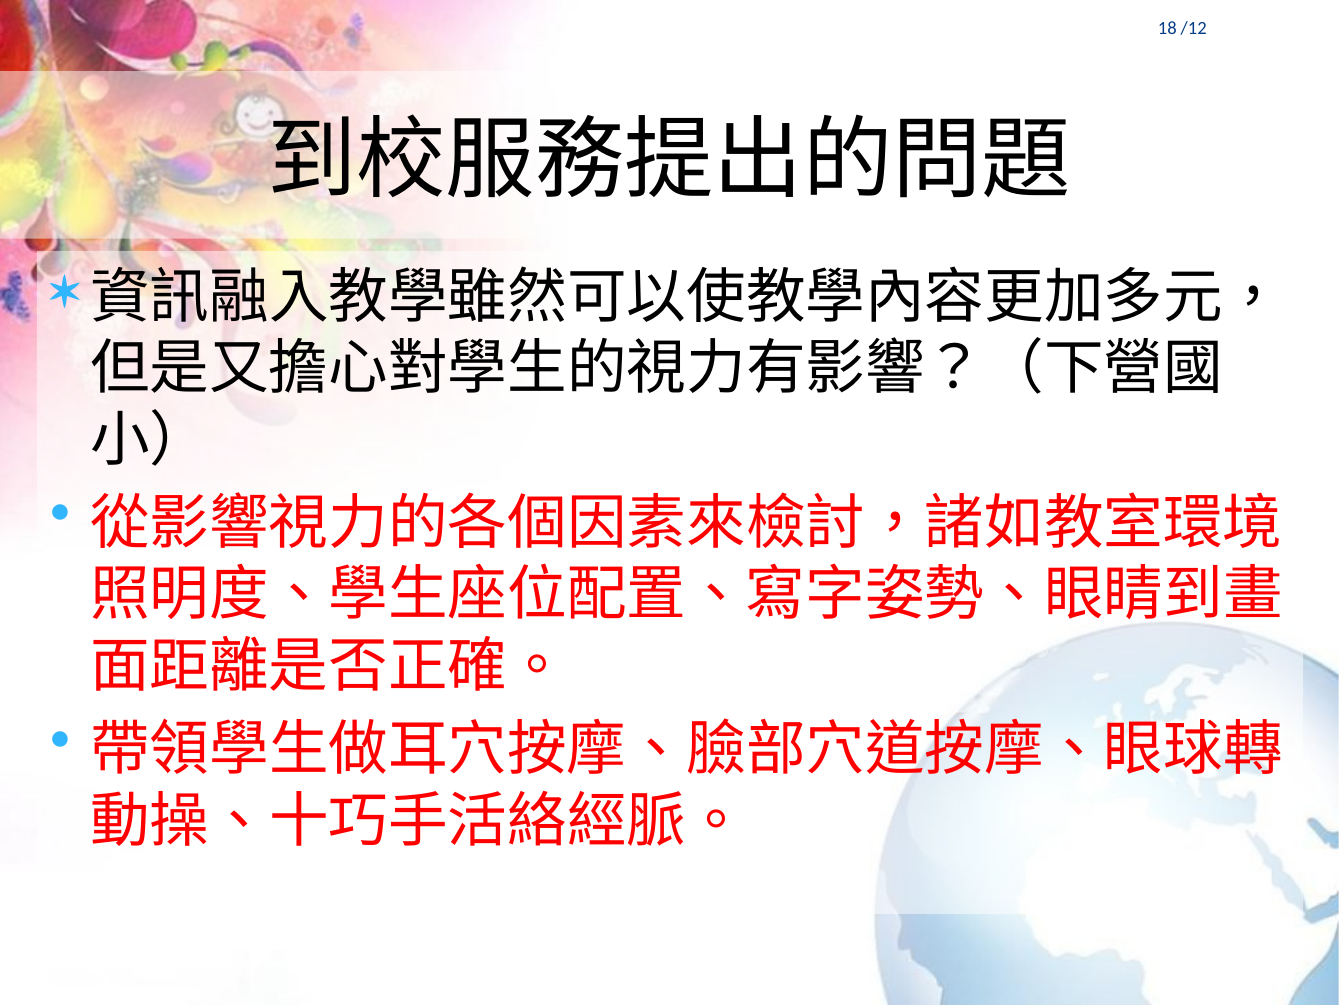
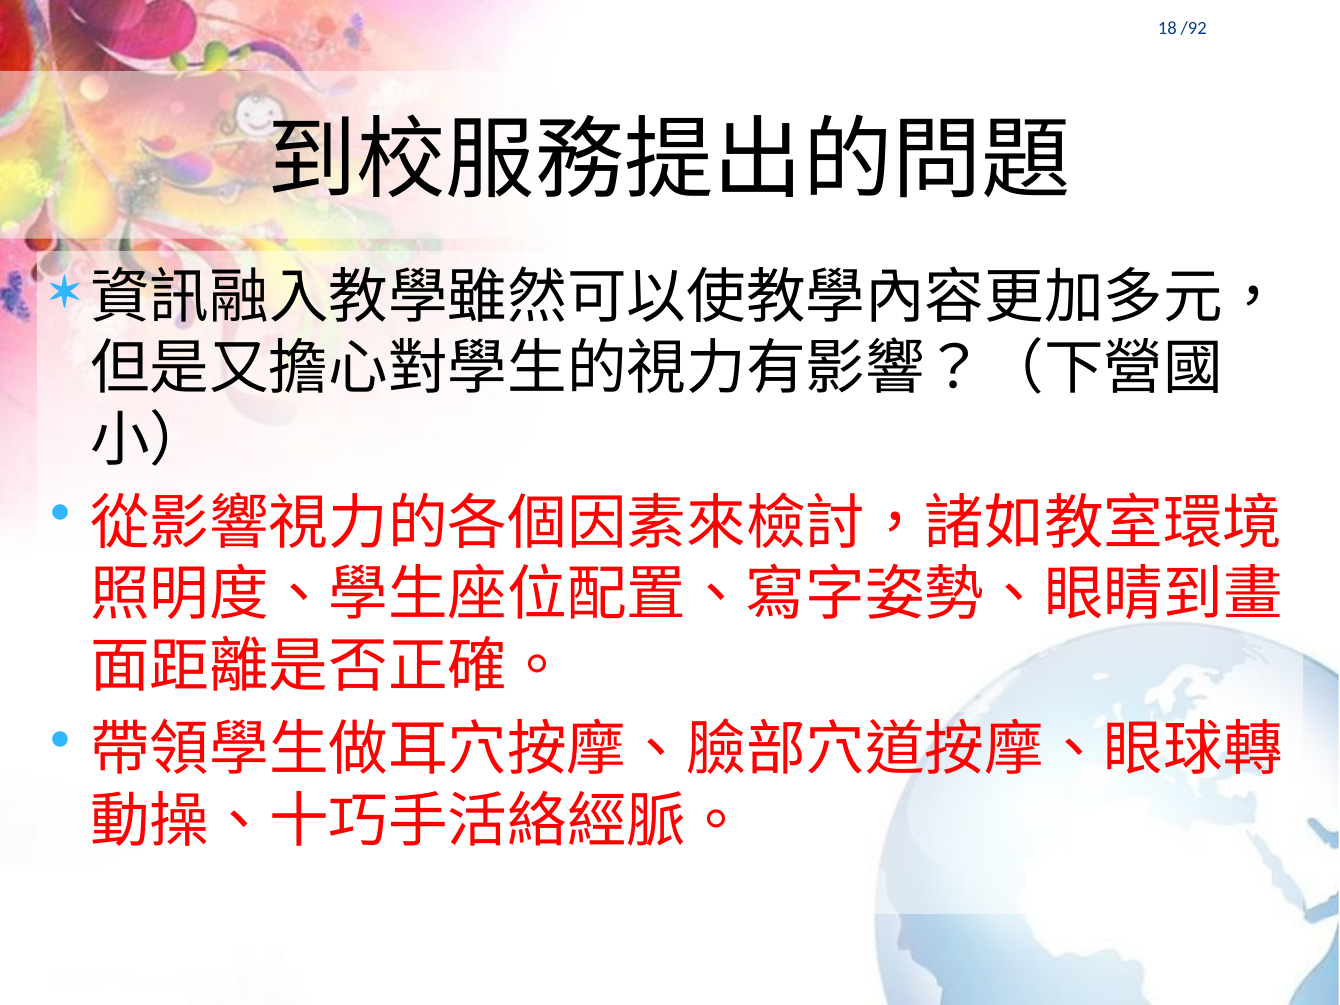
/12: /12 -> /92 (1194, 29)
